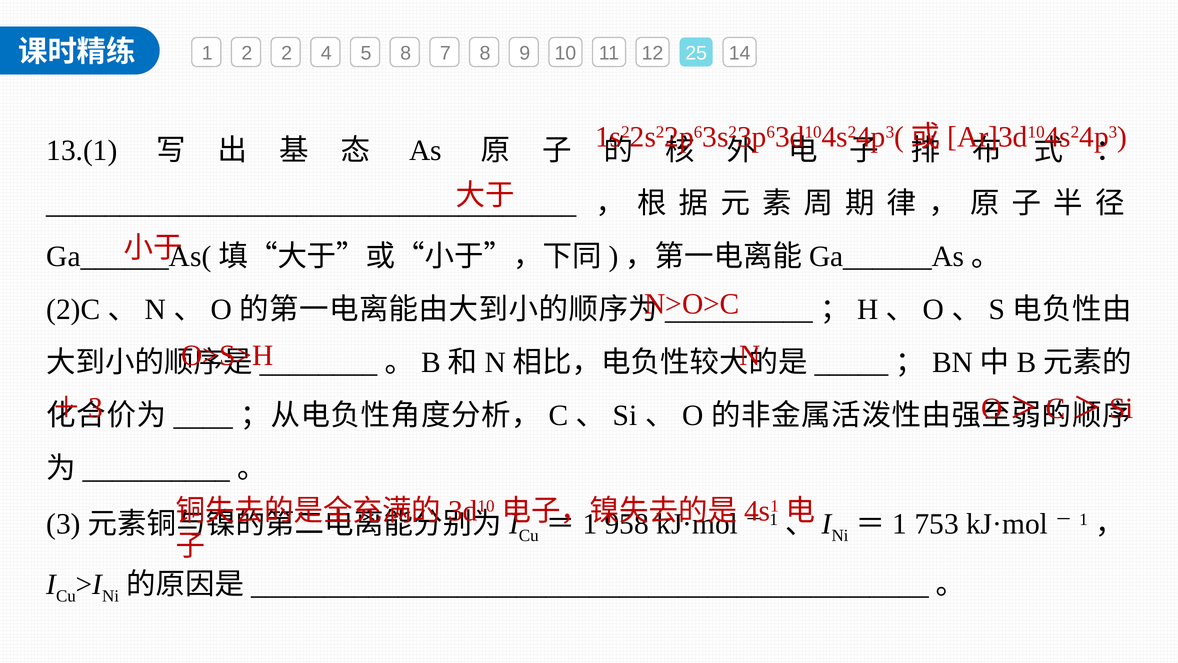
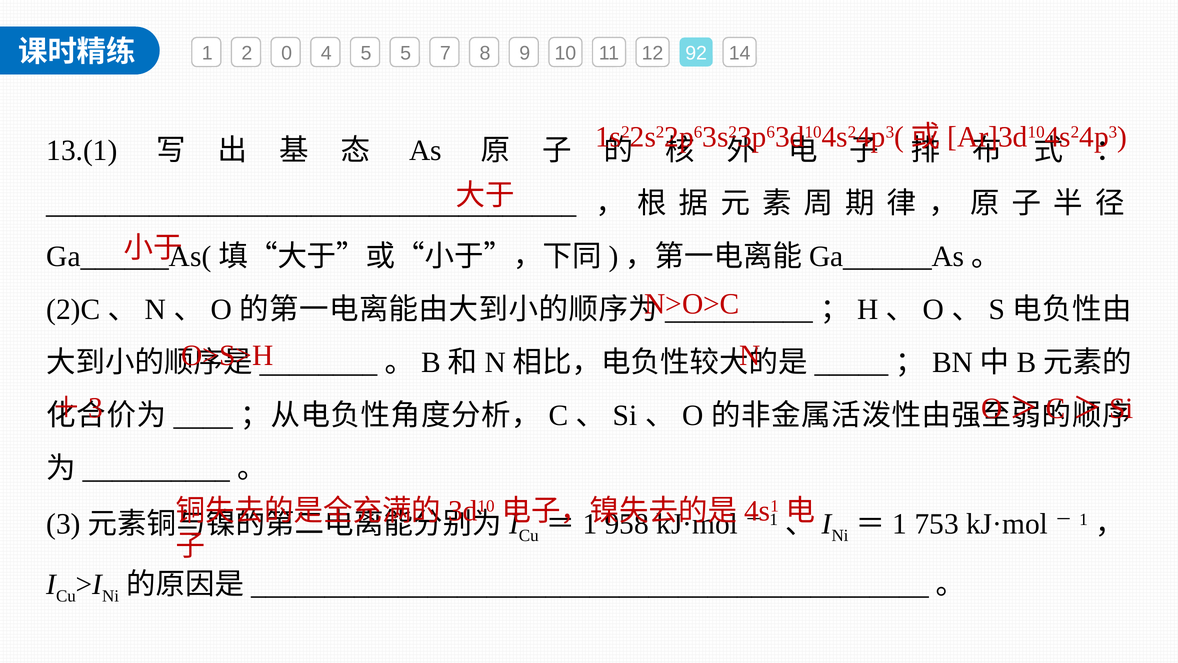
2 2: 2 -> 0 (287, 53)
5 8: 8 -> 5 (406, 53)
25: 25 -> 92 (696, 53)
